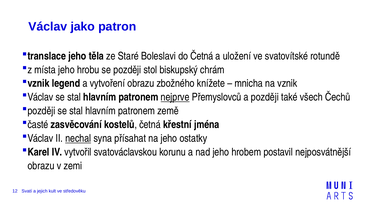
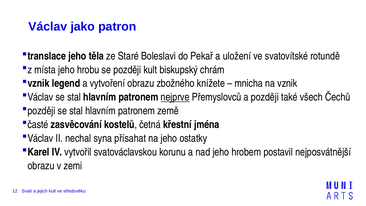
do Četná: Četná -> Pekař (202, 56)
později stol: stol -> kult (150, 70)
nechal underline: present -> none (78, 138)
